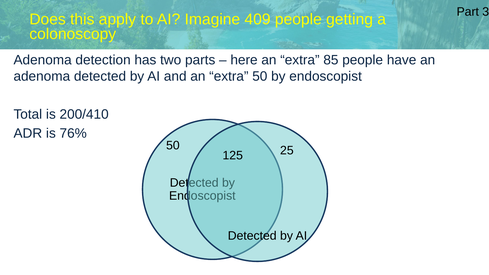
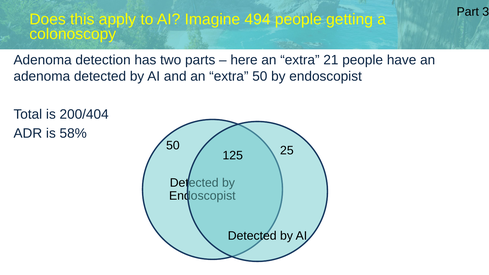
409: 409 -> 494 (258, 19)
85: 85 -> 21 (331, 60)
200/410: 200/410 -> 200/404 (84, 114)
76%: 76% -> 58% (73, 133)
